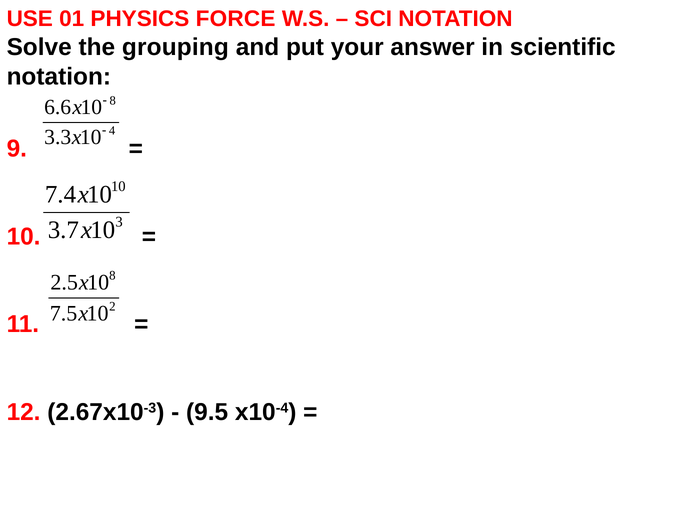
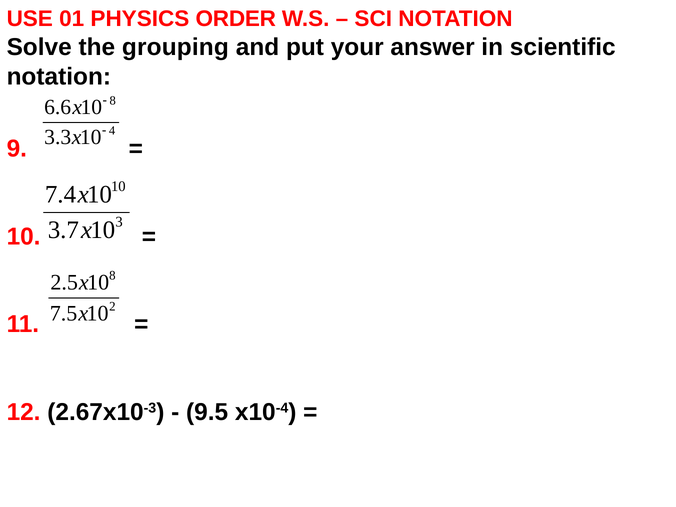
FORCE: FORCE -> ORDER (236, 19)
